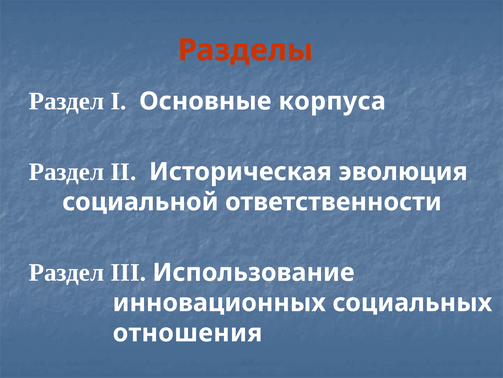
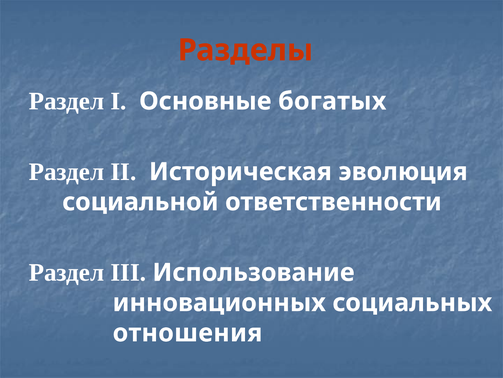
корпуса: корпуса -> богатых (332, 101)
